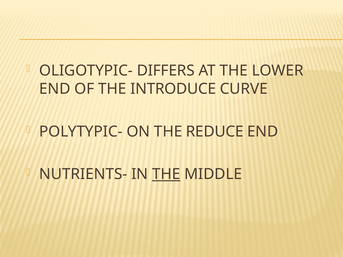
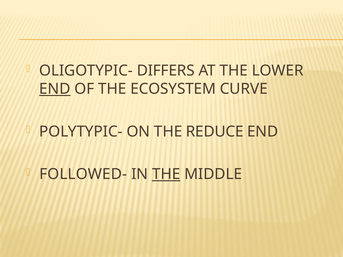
END underline: none -> present (55, 89)
INTRODUCE: INTRODUCE -> ECOSYSTEM (173, 89)
NUTRIENTS-: NUTRIENTS- -> FOLLOWED- (83, 174)
